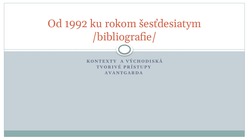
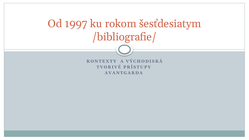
1992: 1992 -> 1997 (76, 24)
